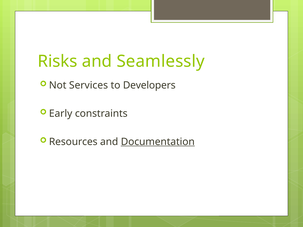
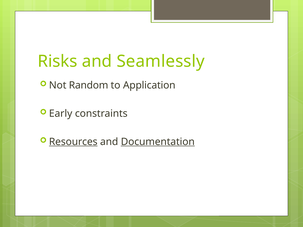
Services: Services -> Random (89, 85)
Developers: Developers -> Application (149, 85)
Resources underline: none -> present (73, 142)
